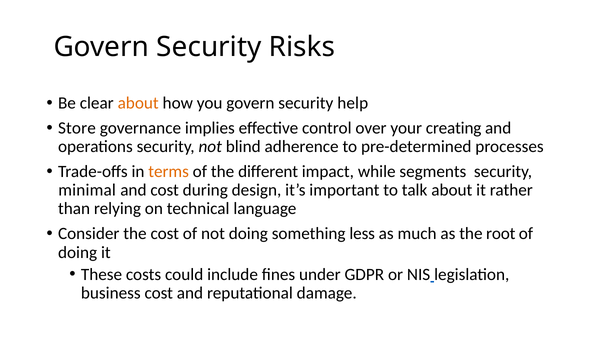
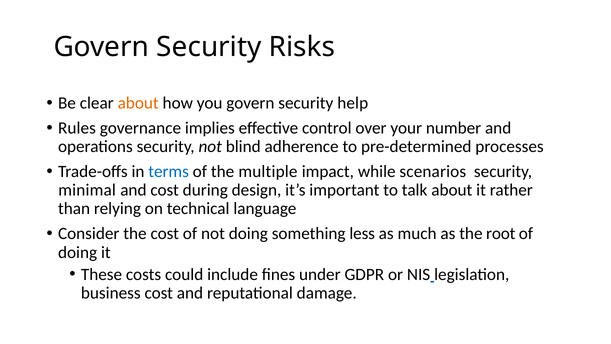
Store: Store -> Rules (77, 128)
creating: creating -> number (454, 128)
terms colour: orange -> blue (169, 171)
different: different -> multiple (268, 171)
segments: segments -> scenarios (433, 171)
